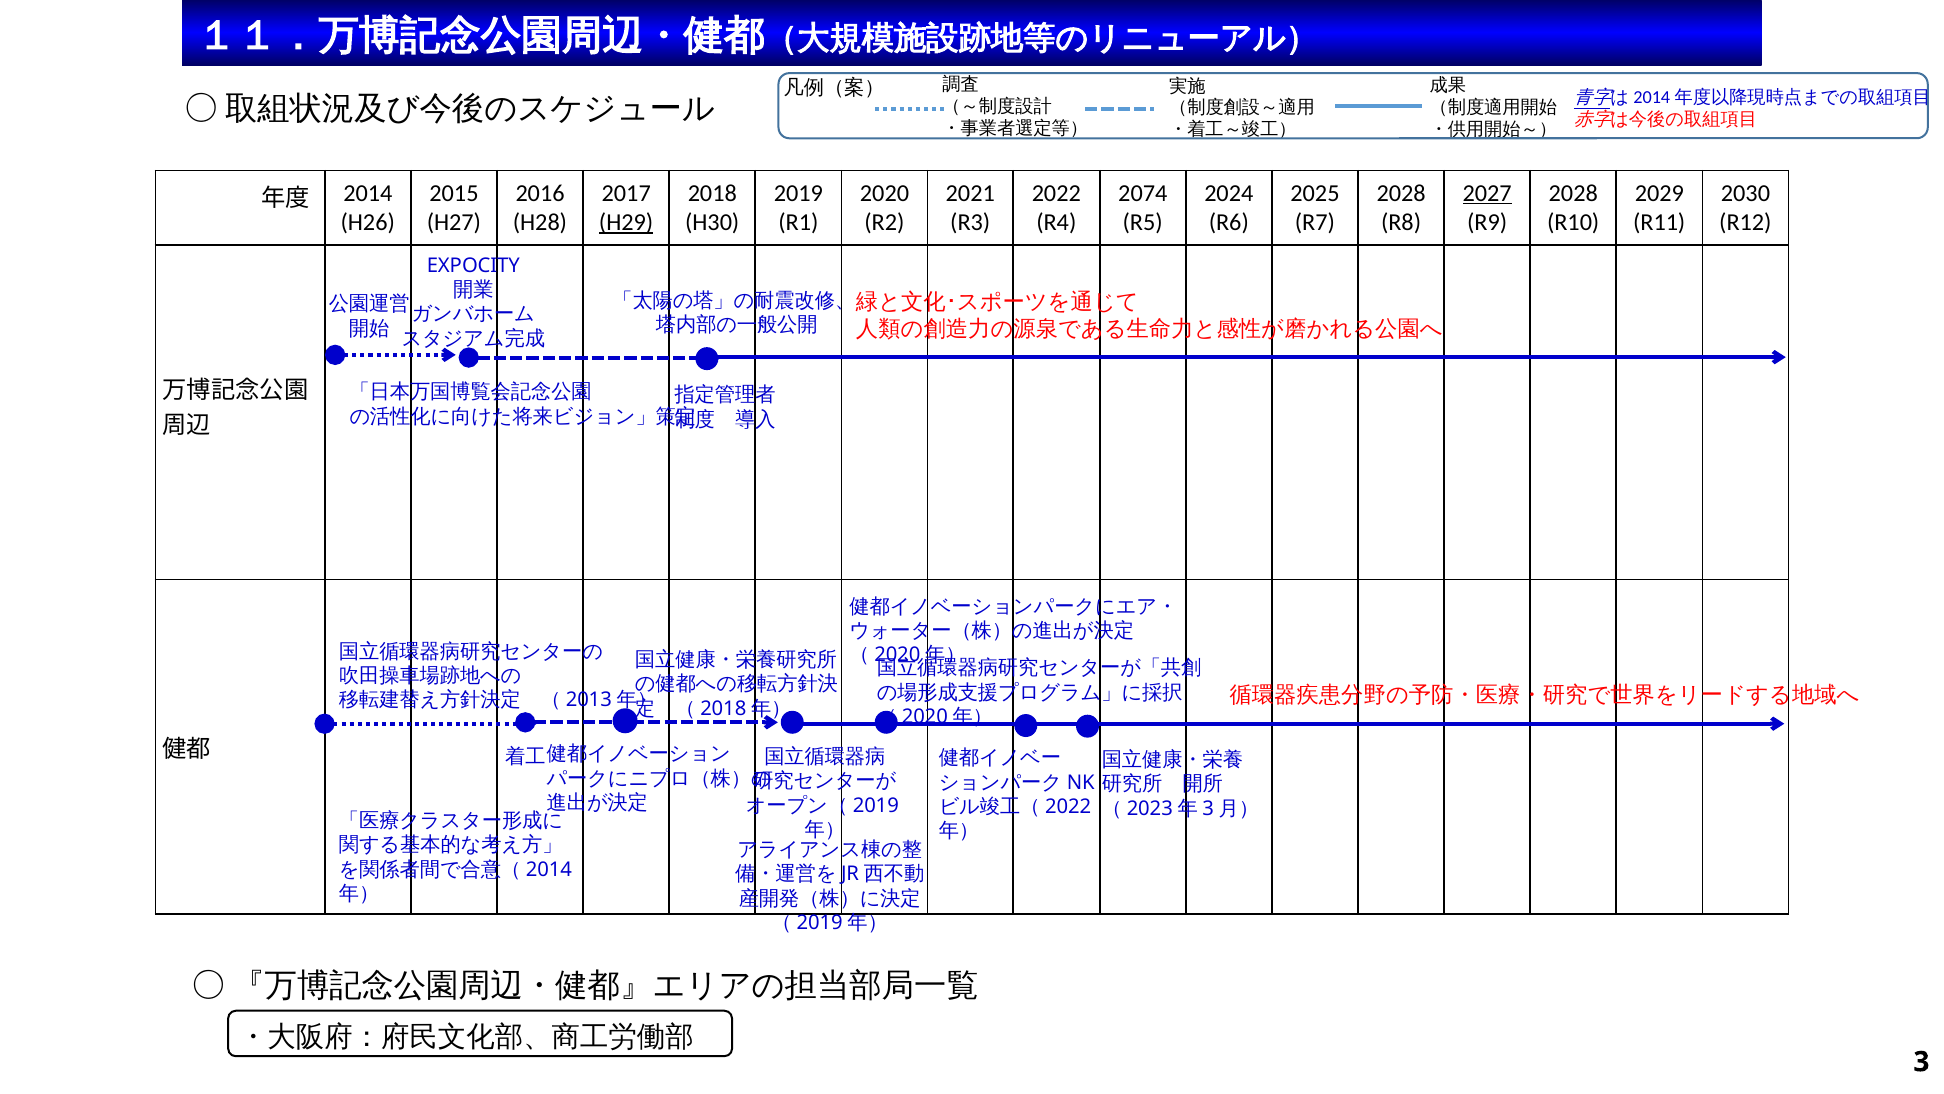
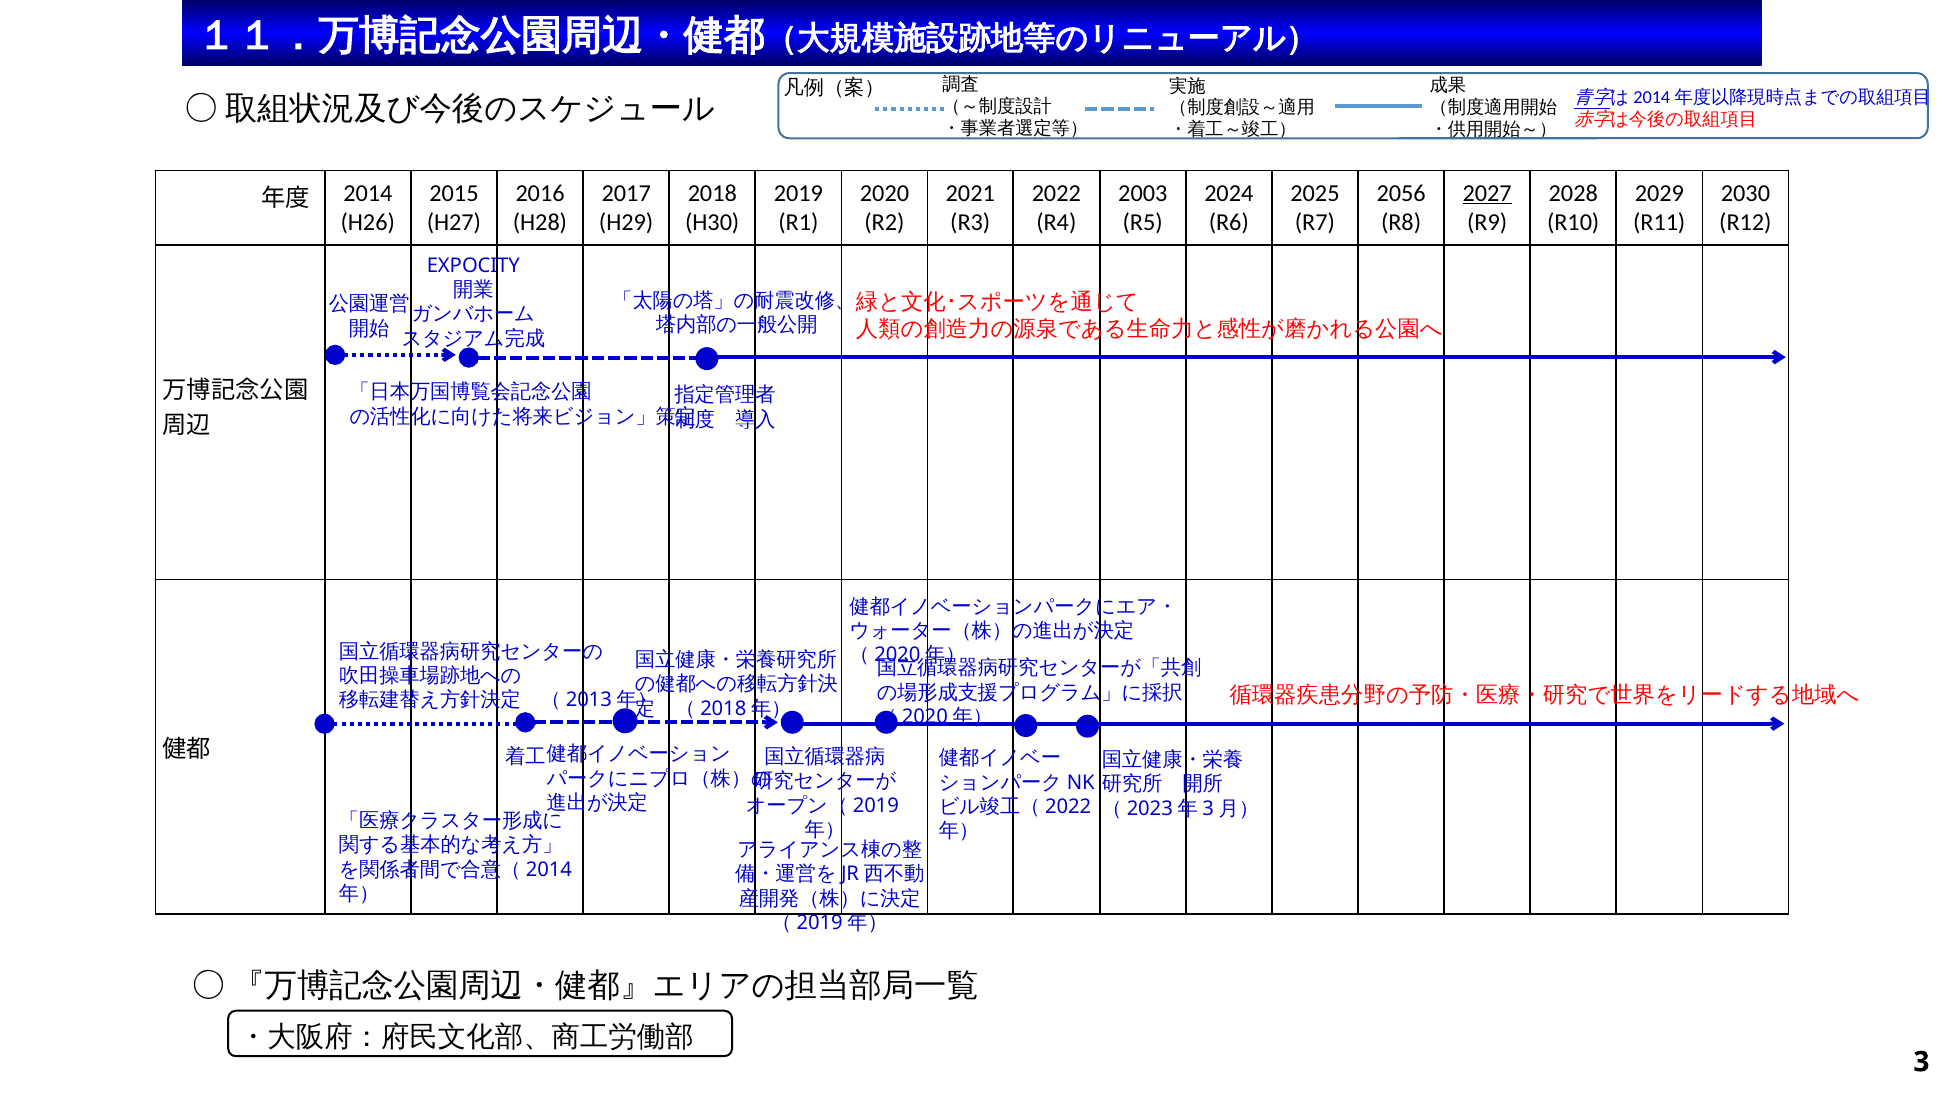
2074: 2074 -> 2003 (1143, 193)
2028: 2028 -> 2056 (1401, 193)
H29 underline: present -> none (626, 223)
